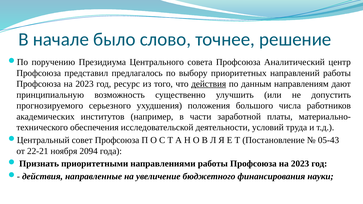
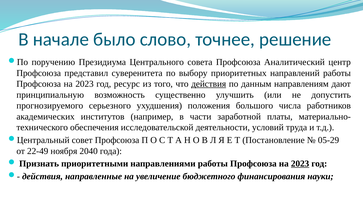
предлагалось: предлагалось -> суверенитета (137, 73)
05-43: 05-43 -> 05-29 (328, 140)
22-21: 22-21 -> 22-49 (38, 151)
2094: 2094 -> 2040 (89, 151)
2023 underline: none -> present (300, 164)
